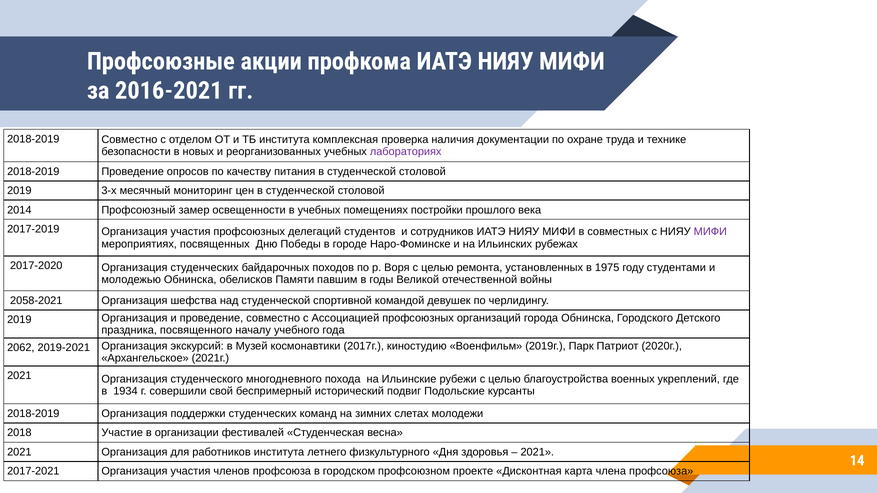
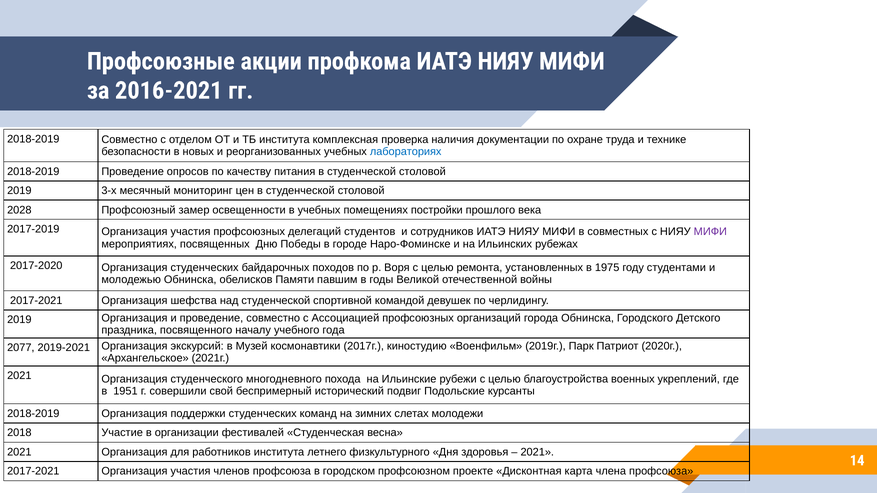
лабораториях colour: purple -> blue (406, 152)
2014: 2014 -> 2028 (19, 210)
2058-2021: 2058-2021 -> 2017-2021 (36, 301)
2062: 2062 -> 2077 (21, 348)
1934: 1934 -> 1951 (125, 392)
